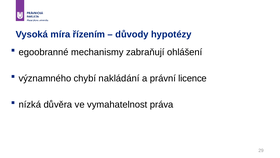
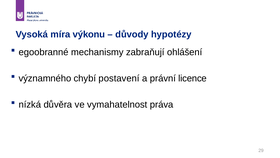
řízením: řízením -> výkonu (89, 34)
nakládání: nakládání -> postavení (119, 78)
